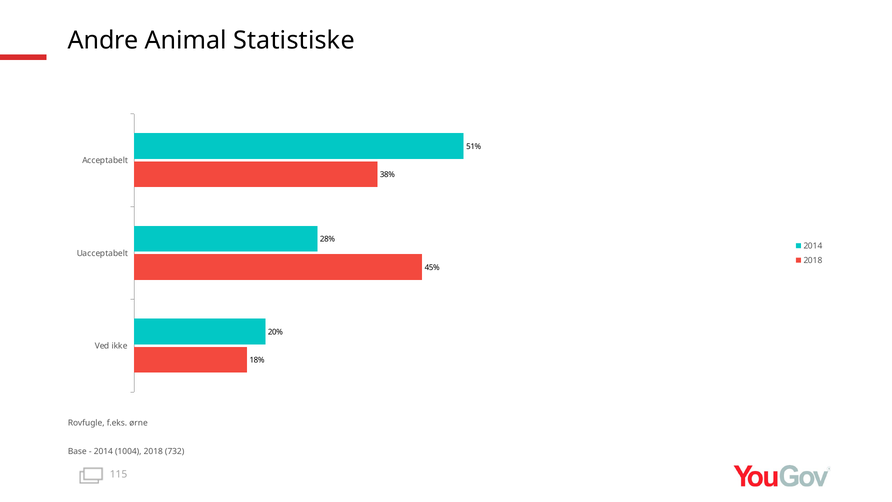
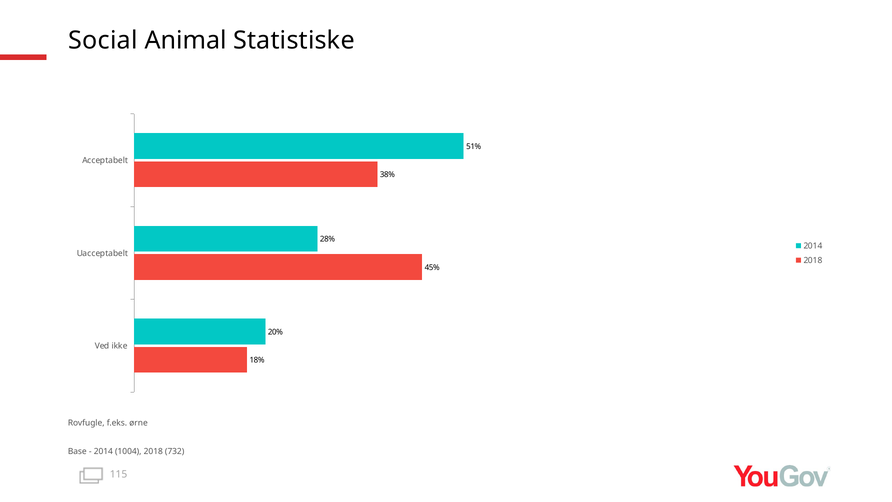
Andre: Andre -> Social (103, 41)
